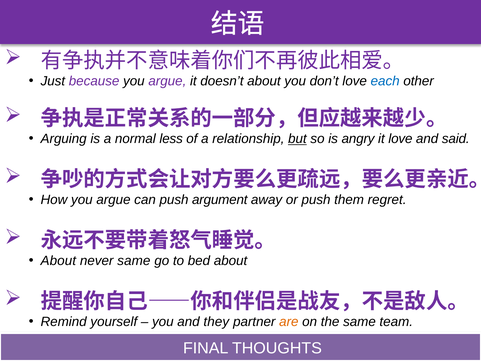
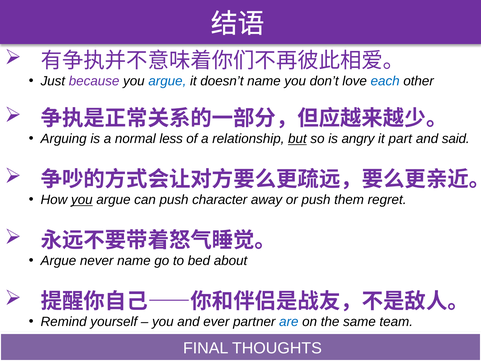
argue colour: purple -> blue (167, 81)
doesn’t about: about -> name (264, 81)
it love: love -> part (400, 139)
you underline: none -> present (82, 200)
argument: argument -> character (220, 200)
About: About -> Argue (58, 261)
never same: same -> name (134, 261)
they: they -> ever (216, 322)
are colour: orange -> blue (289, 322)
